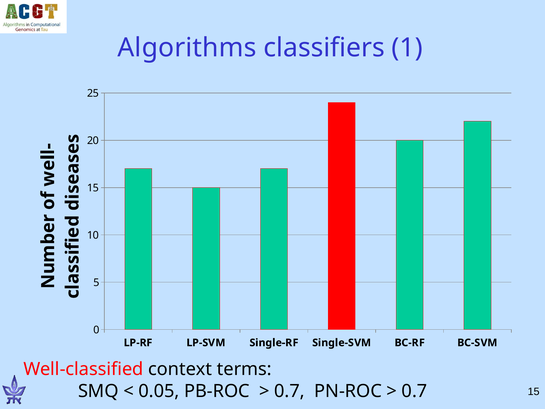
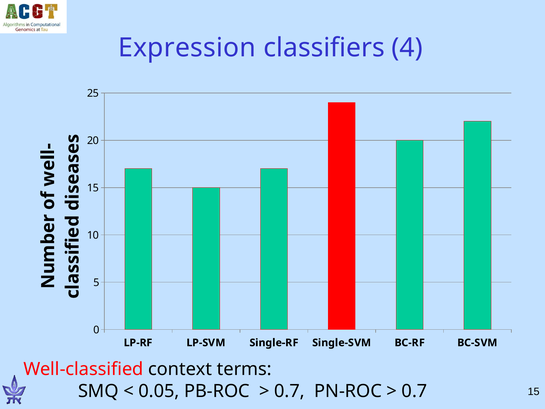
Algorithms: Algorithms -> Expression (187, 48)
1: 1 -> 4 (407, 48)
